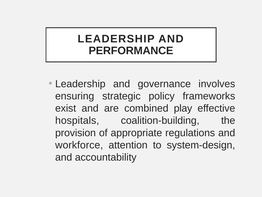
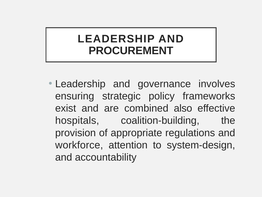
PERFORMANCE: PERFORMANCE -> PROCUREMENT (131, 50)
play: play -> also (183, 108)
